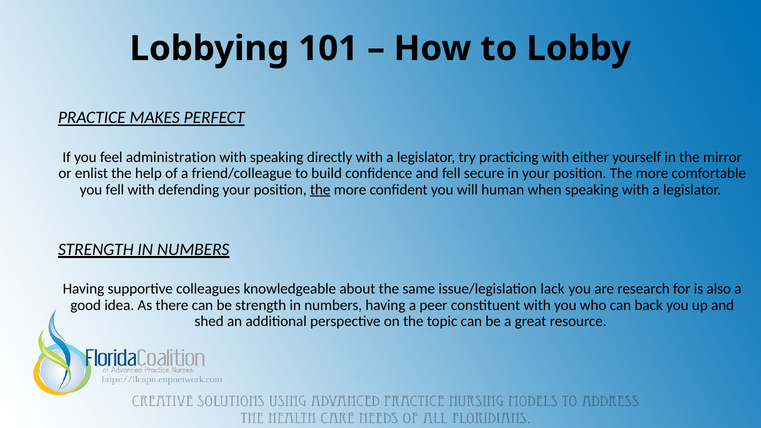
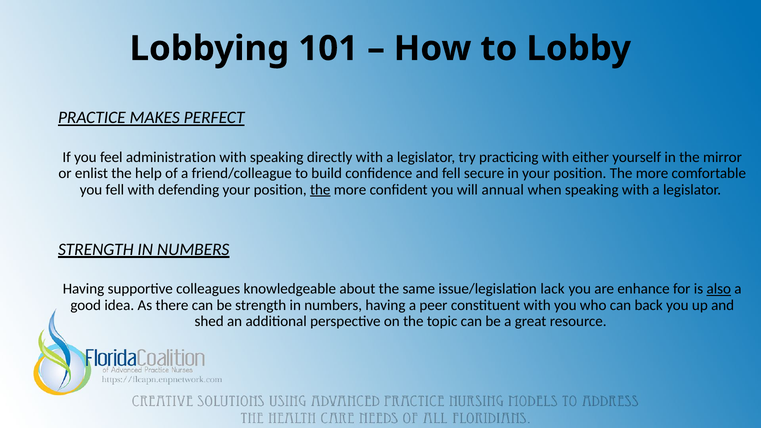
human: human -> annual (503, 190)
research: research -> enhance (644, 289)
also underline: none -> present (719, 289)
